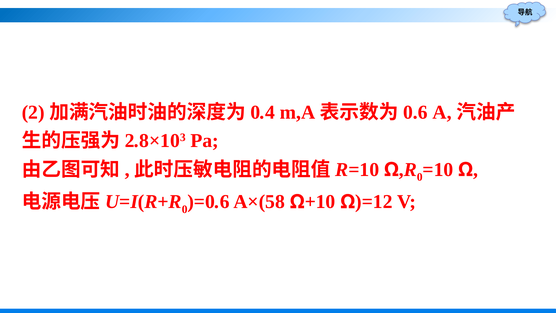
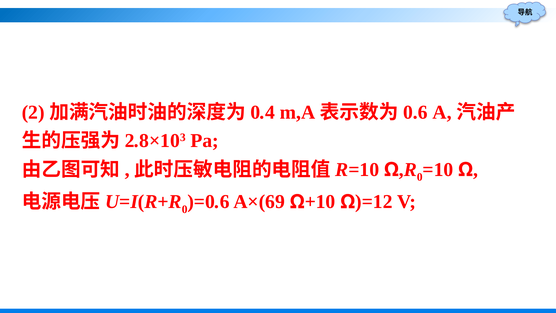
A×(58: A×(58 -> A×(69 (259, 202)
